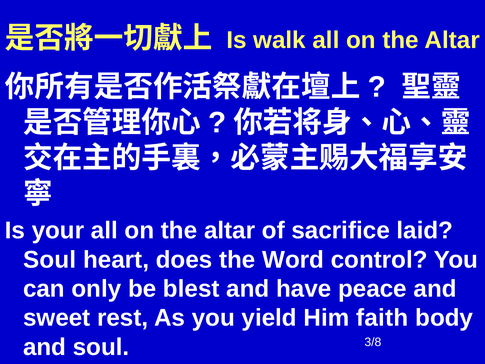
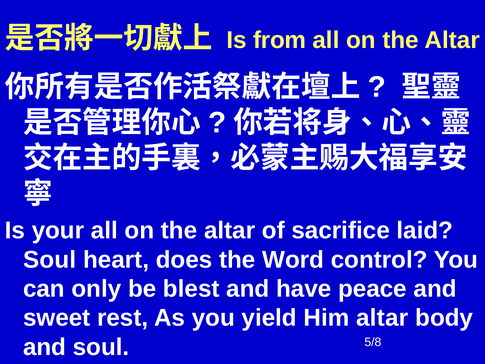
walk: walk -> from (280, 40)
Him faith: faith -> altar (382, 318)
3/8: 3/8 -> 5/8 (373, 342)
